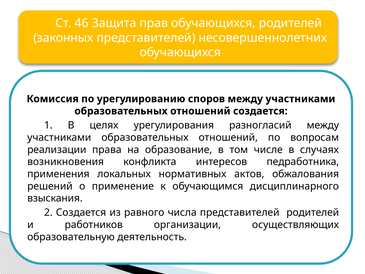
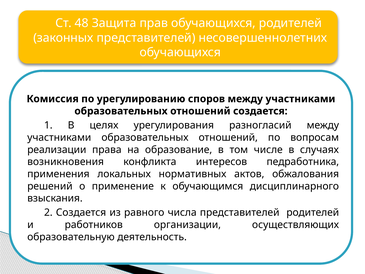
46: 46 -> 48 (82, 23)
